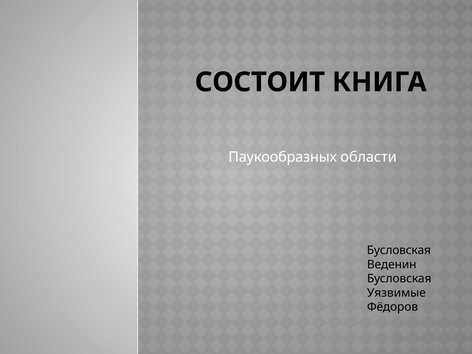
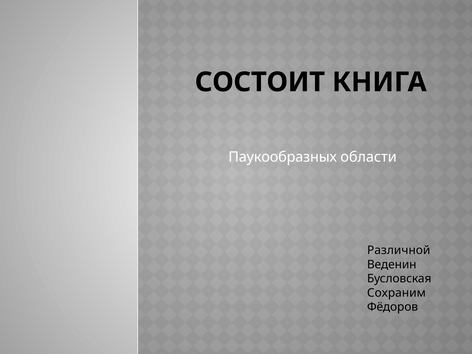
Бусловская: Бусловская -> Различной (399, 250)
Уязвимые: Уязвимые -> Сохраним (396, 293)
